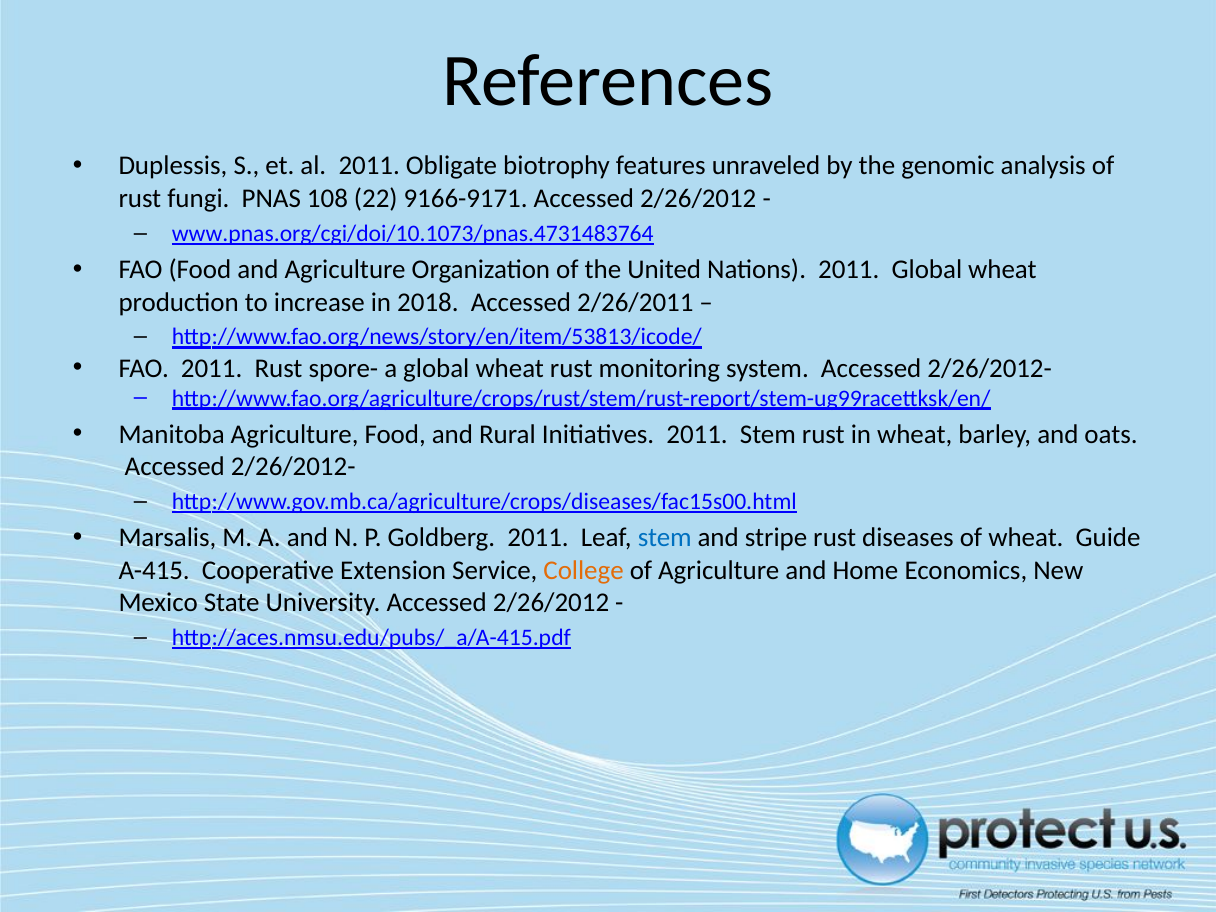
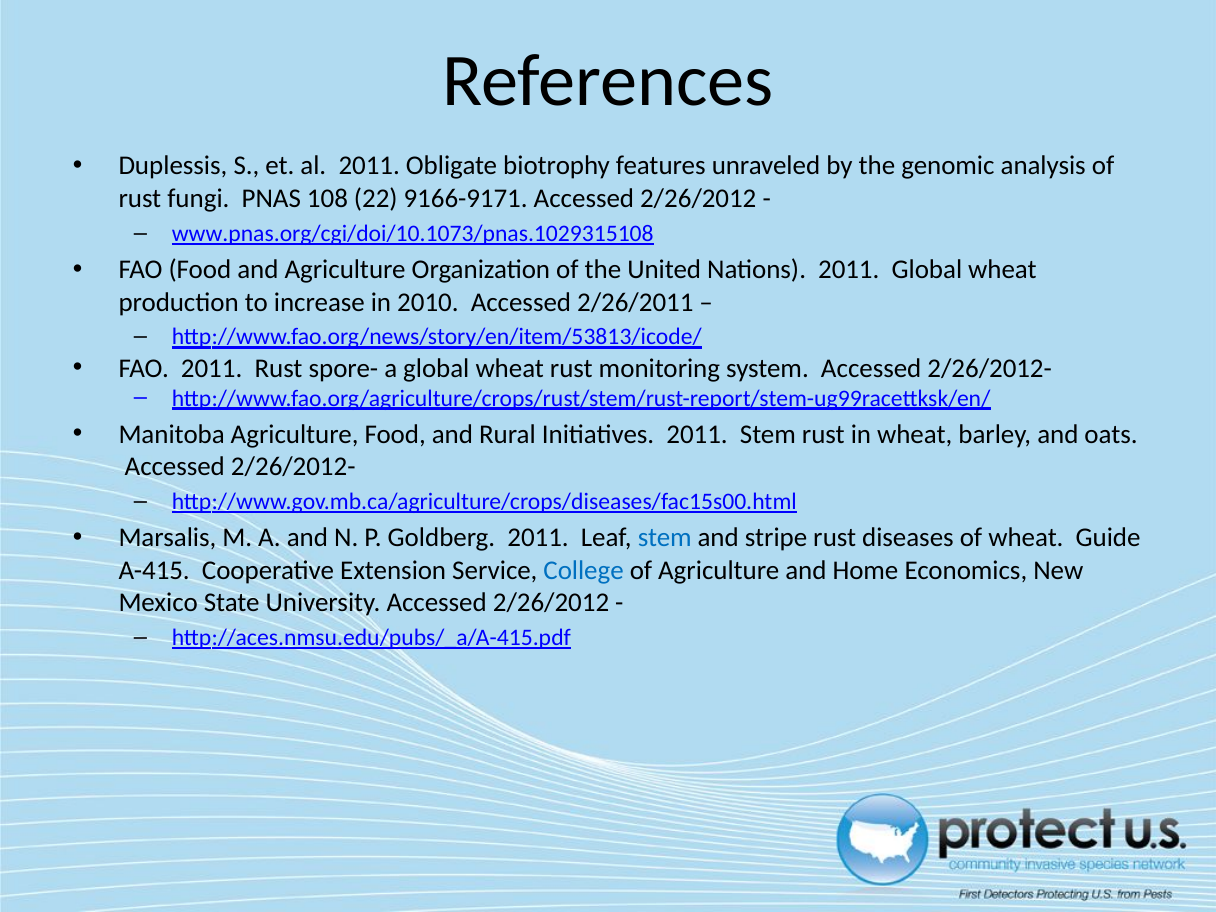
www.pnas.org/cgi/doi/10.1073/pnas.4731483764: www.pnas.org/cgi/doi/10.1073/pnas.4731483764 -> www.pnas.org/cgi/doi/10.1073/pnas.1029315108 (413, 233)
2018: 2018 -> 2010 (428, 302)
College colour: orange -> blue (584, 570)
